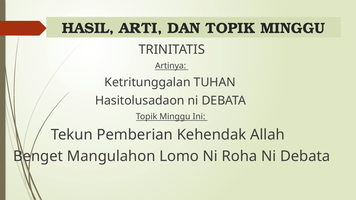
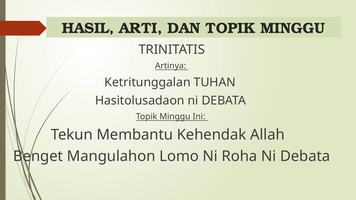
Pemberian: Pemberian -> Membantu (135, 135)
